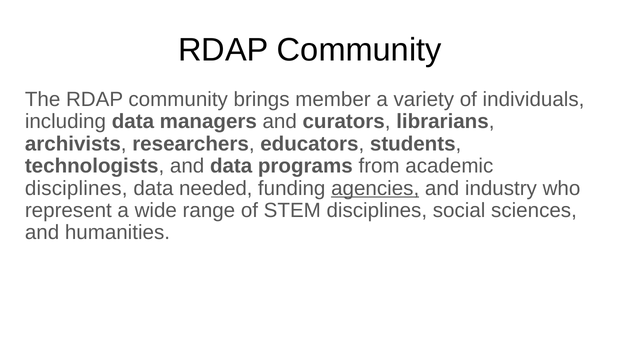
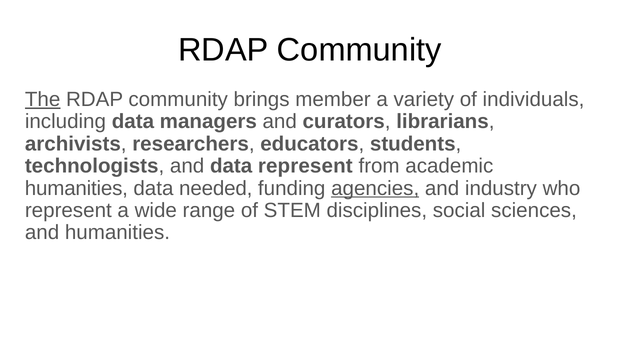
The underline: none -> present (43, 100)
data programs: programs -> represent (305, 166)
disciplines: disciplines -> humanities (76, 188)
